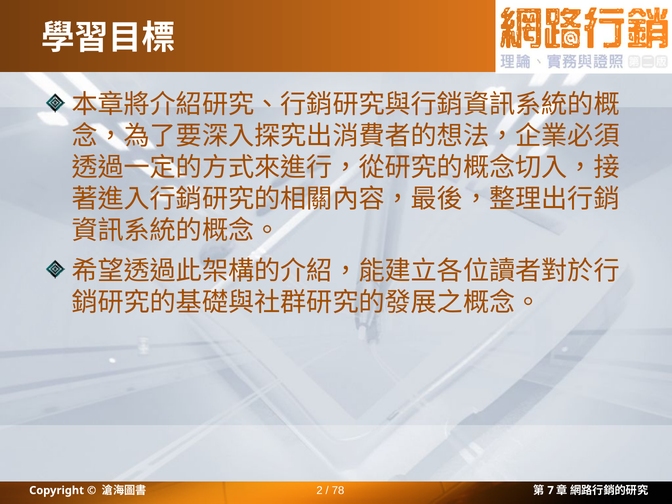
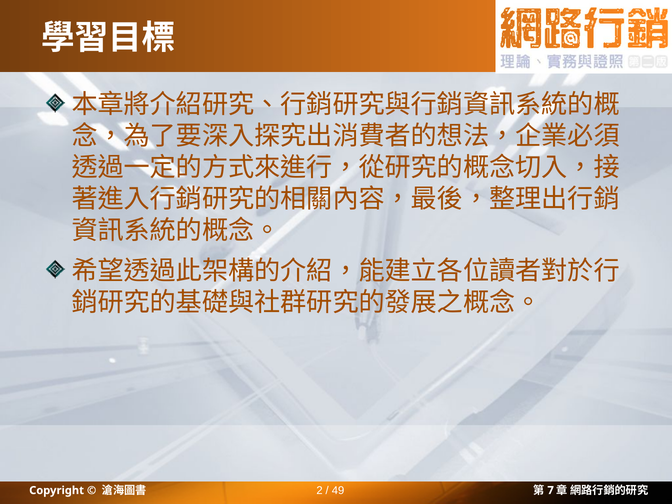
78: 78 -> 49 (338, 490)
